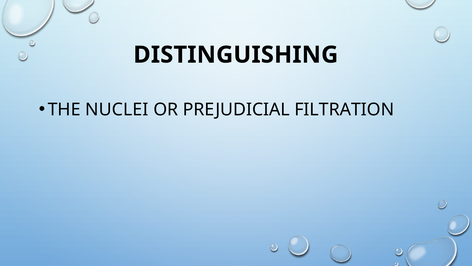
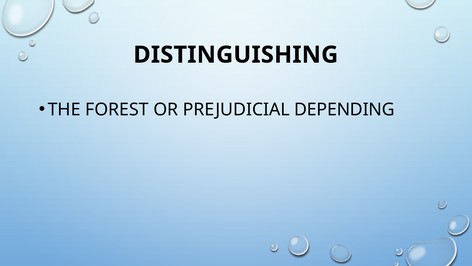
NUCLEI: NUCLEI -> FOREST (117, 110)
FILTRATION: FILTRATION -> DEPENDING (344, 110)
